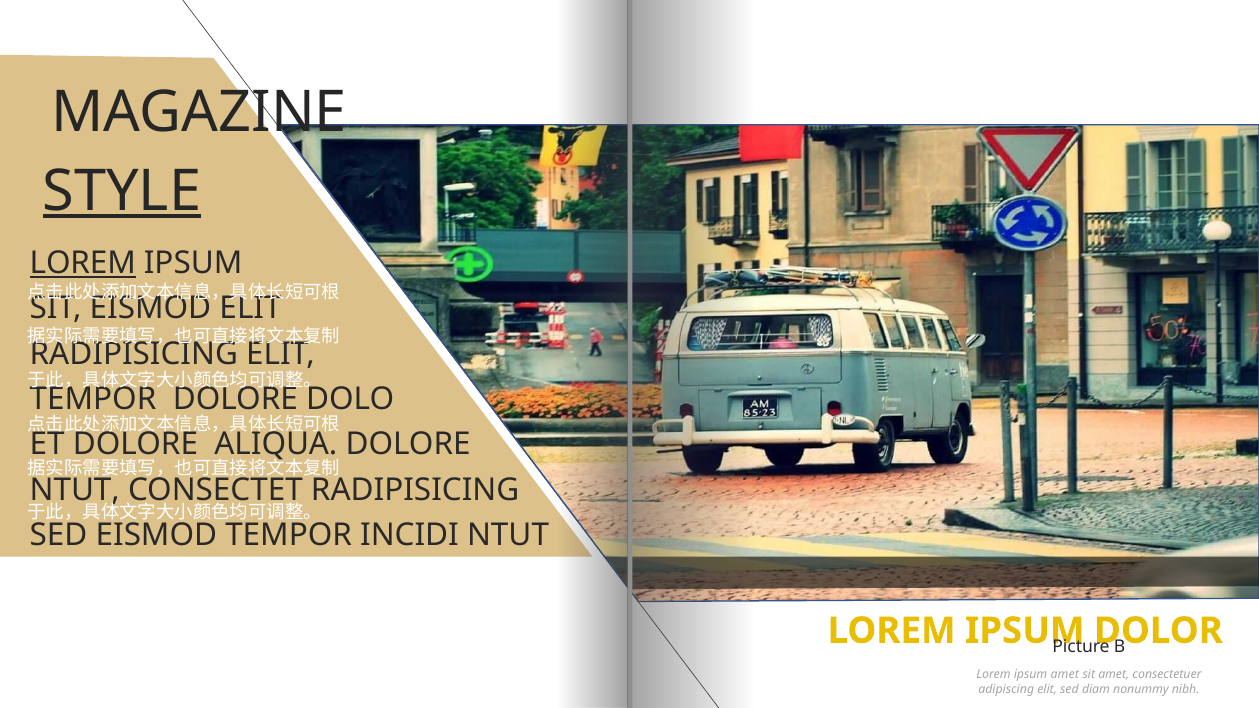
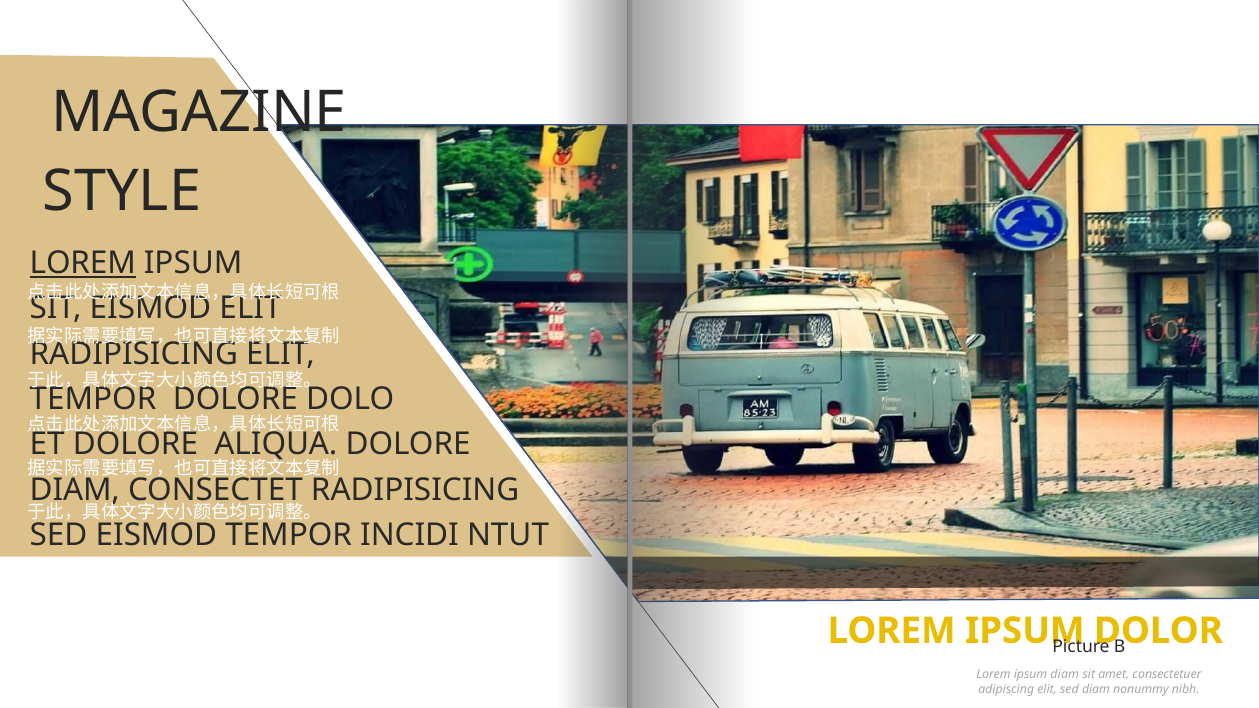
STYLE underline: present -> none (122, 191)
NTUT: NTUT -> DIAM (75, 490)
ipsum amet: amet -> diam (1065, 675)
